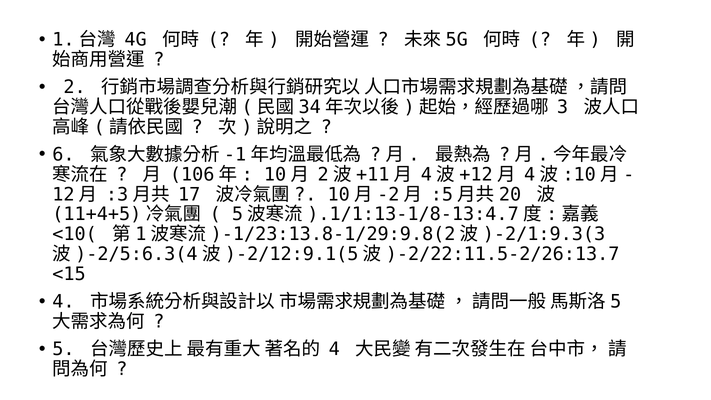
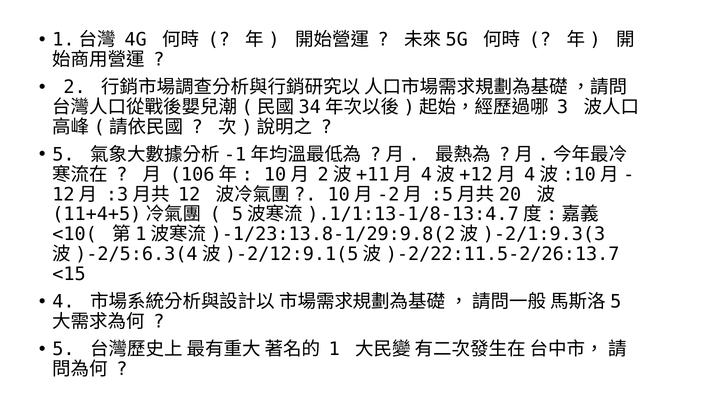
6: 6 -> 5 (63, 154)
17: 17 -> 12 (189, 194)
4: 4 -> 1 (334, 349)
